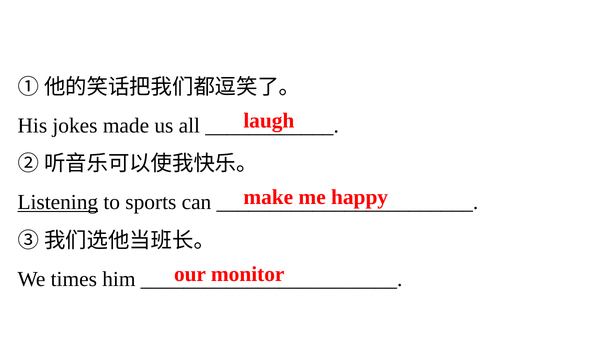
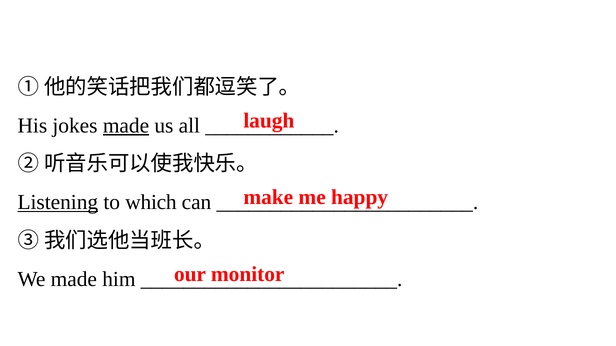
made underline: none -> present (126, 126)
sports: sports -> which (151, 203)
We times: times -> made (74, 280)
